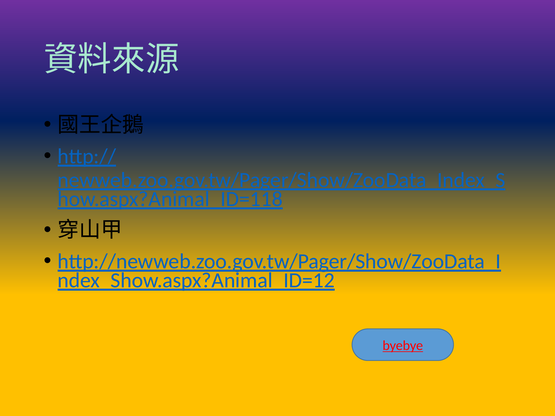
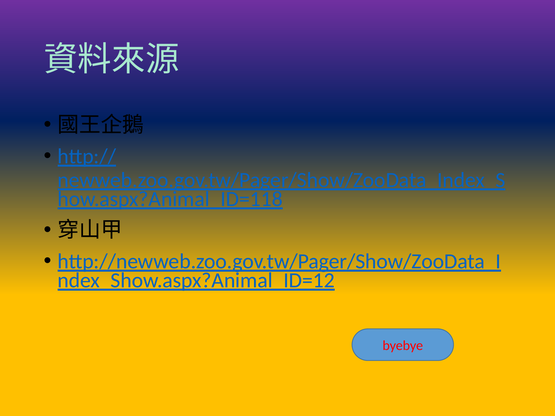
byebye underline: present -> none (403, 346)
